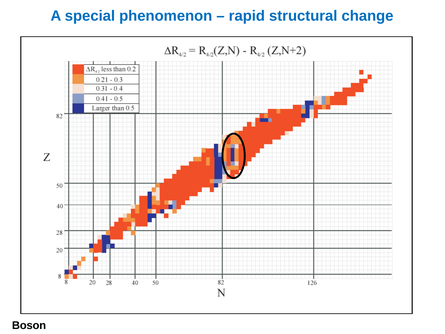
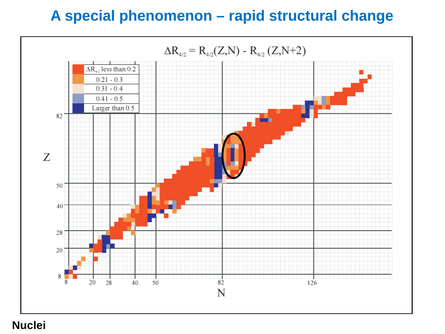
Boson: Boson -> Nuclei (29, 325)
